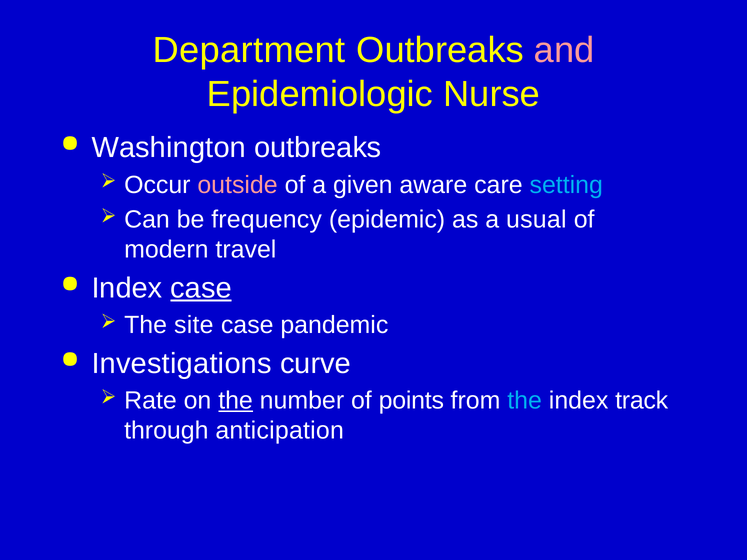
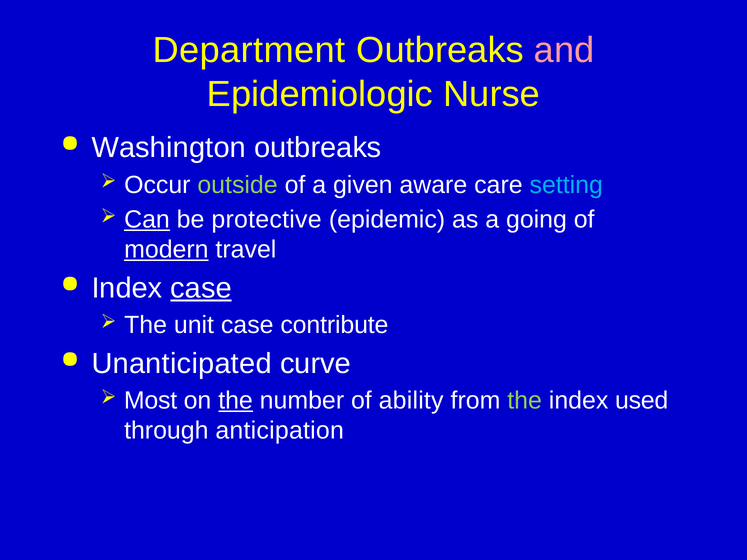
outside colour: pink -> light green (238, 185)
Can underline: none -> present (147, 220)
frequency: frequency -> protective (267, 220)
usual: usual -> going (536, 220)
modern underline: none -> present (166, 250)
site: site -> unit (194, 325)
pandemic: pandemic -> contribute (334, 325)
Investigations: Investigations -> Unanticipated (182, 364)
Rate: Rate -> Most (151, 401)
points: points -> ability (411, 401)
the colour: light blue -> light green (525, 401)
track: track -> used (642, 401)
